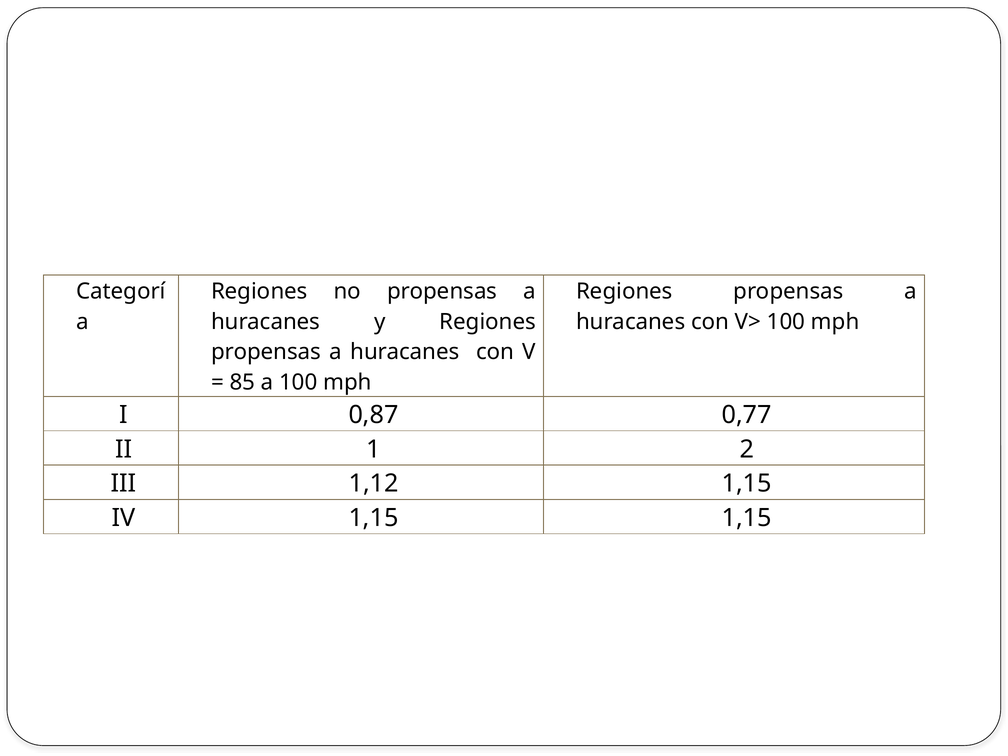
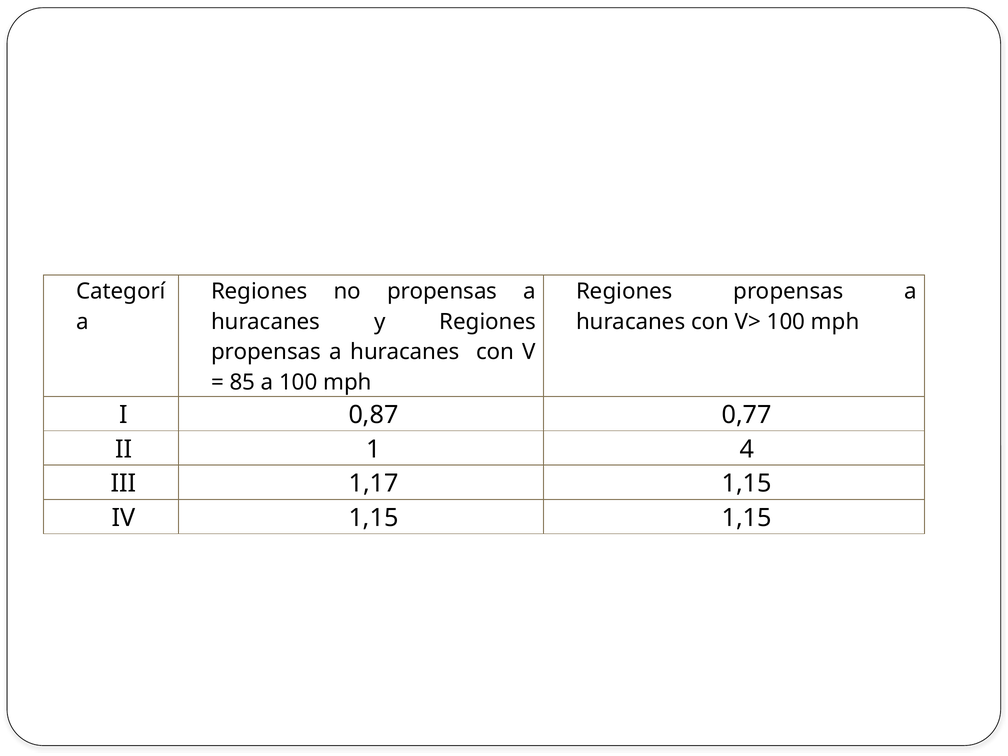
2: 2 -> 4 (747, 449)
1,12: 1,12 -> 1,17 (374, 484)
